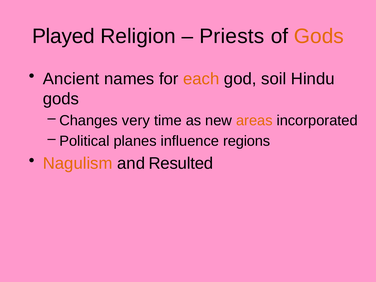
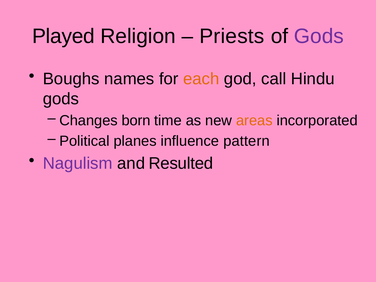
Gods colour: orange -> purple (319, 36)
Ancient: Ancient -> Boughs (71, 79)
soil: soil -> call (274, 79)
very: very -> born (136, 120)
regions: regions -> pattern (246, 141)
Nagulism colour: orange -> purple (78, 163)
